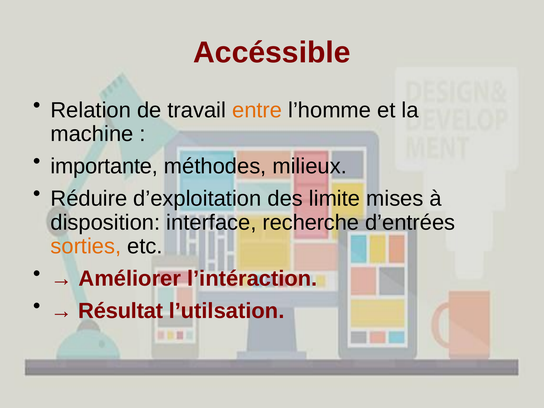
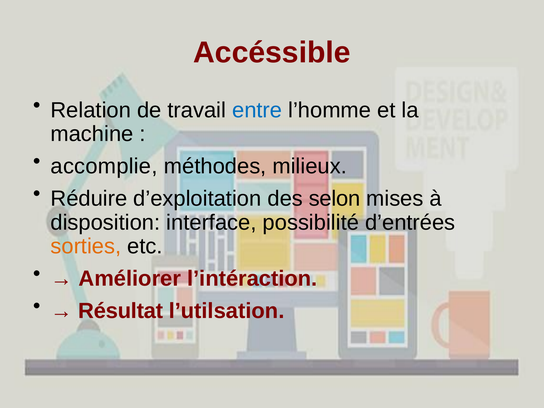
entre colour: orange -> blue (257, 110)
importante: importante -> accomplie (104, 166)
limite: limite -> selon (335, 199)
recherche: recherche -> possibilité (311, 222)
